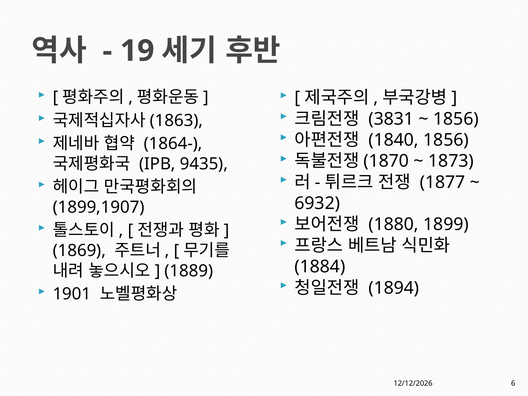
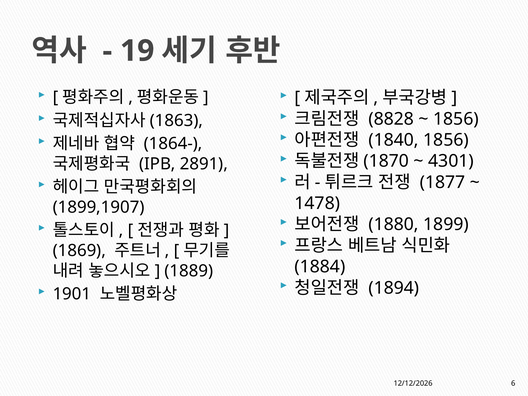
3831: 3831 -> 8828 (391, 119)
1873: 1873 -> 4301 (451, 161)
9435: 9435 -> 2891 (204, 164)
6932: 6932 -> 1478 (317, 203)
